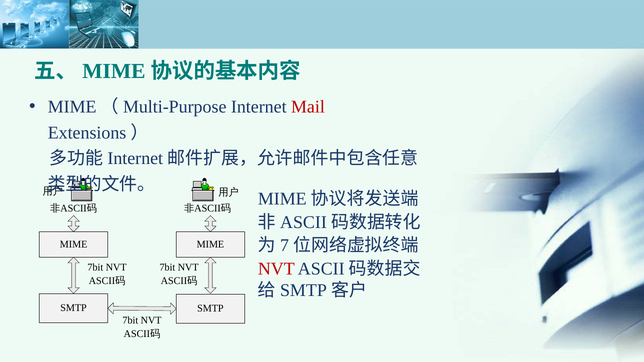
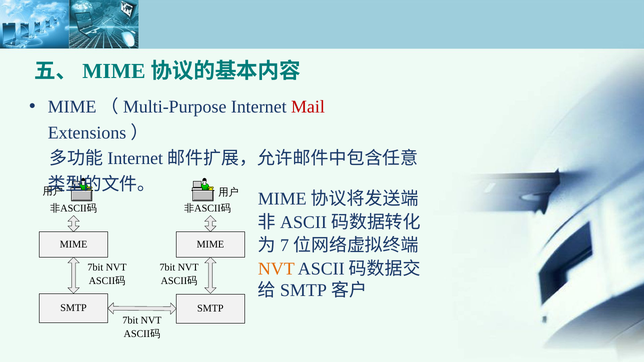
NVT colour: red -> orange (276, 269)
